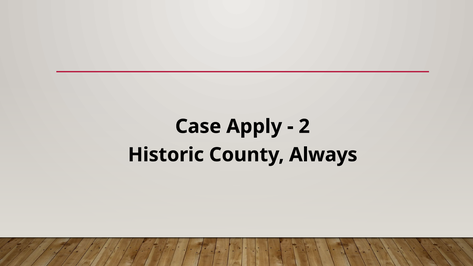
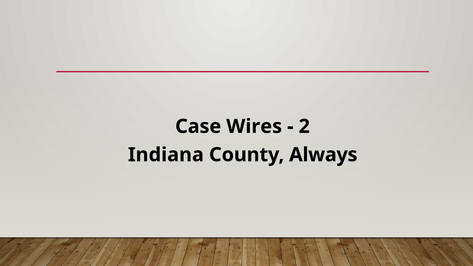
Apply: Apply -> Wires (254, 126)
Historic: Historic -> Indiana (166, 155)
